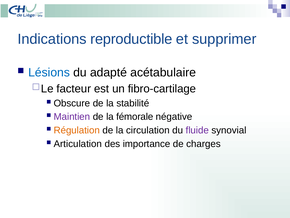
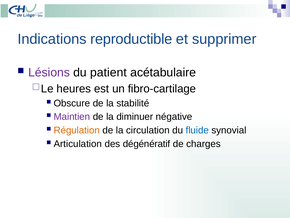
Lésions colour: blue -> purple (49, 72)
adapté: adapté -> patient (108, 72)
facteur: facteur -> heures (74, 89)
fémorale: fémorale -> diminuer (135, 117)
fluide colour: purple -> blue (197, 130)
importance: importance -> dégénératif (147, 144)
